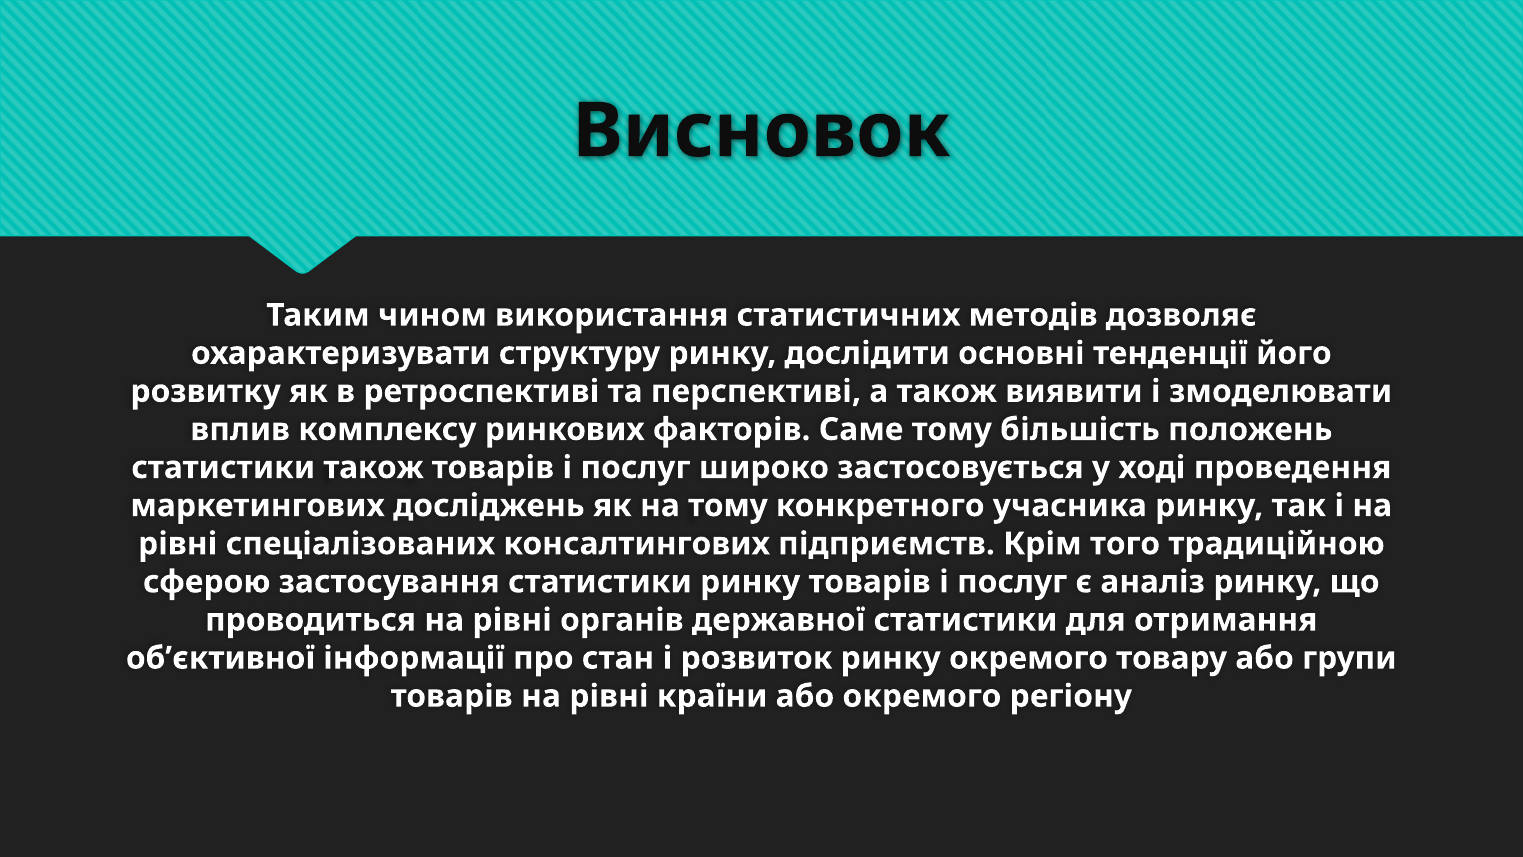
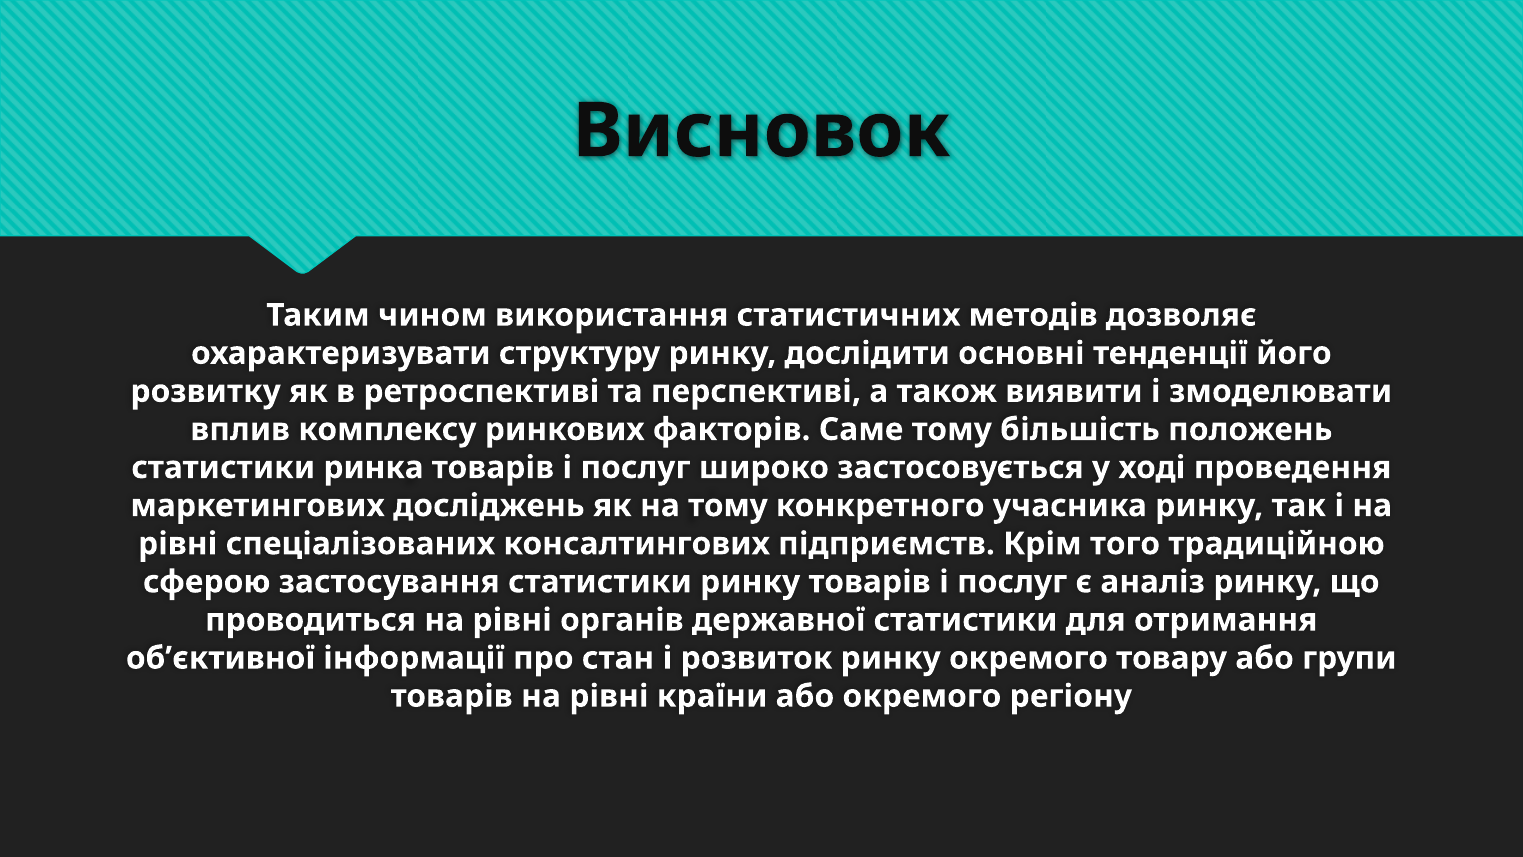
статистики також: також -> ринка (374, 467)
